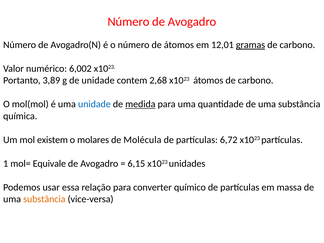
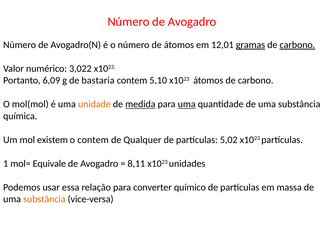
carbono underline: none -> present (297, 45)
6,002: 6,002 -> 3,022 (80, 69)
3,89: 3,89 -> 6,09 (51, 80)
de unidade: unidade -> bastaria (98, 80)
2,68: 2,68 -> 5,10 (158, 80)
unidade colour: blue -> orange (94, 104)
uma underline: none -> present (187, 104)
o molares: molares -> contem (93, 140)
Molécula: Molécula -> Qualquer (142, 140)
6,72: 6,72 -> 5,02 (229, 140)
6,15: 6,15 -> 8,11 (136, 164)
